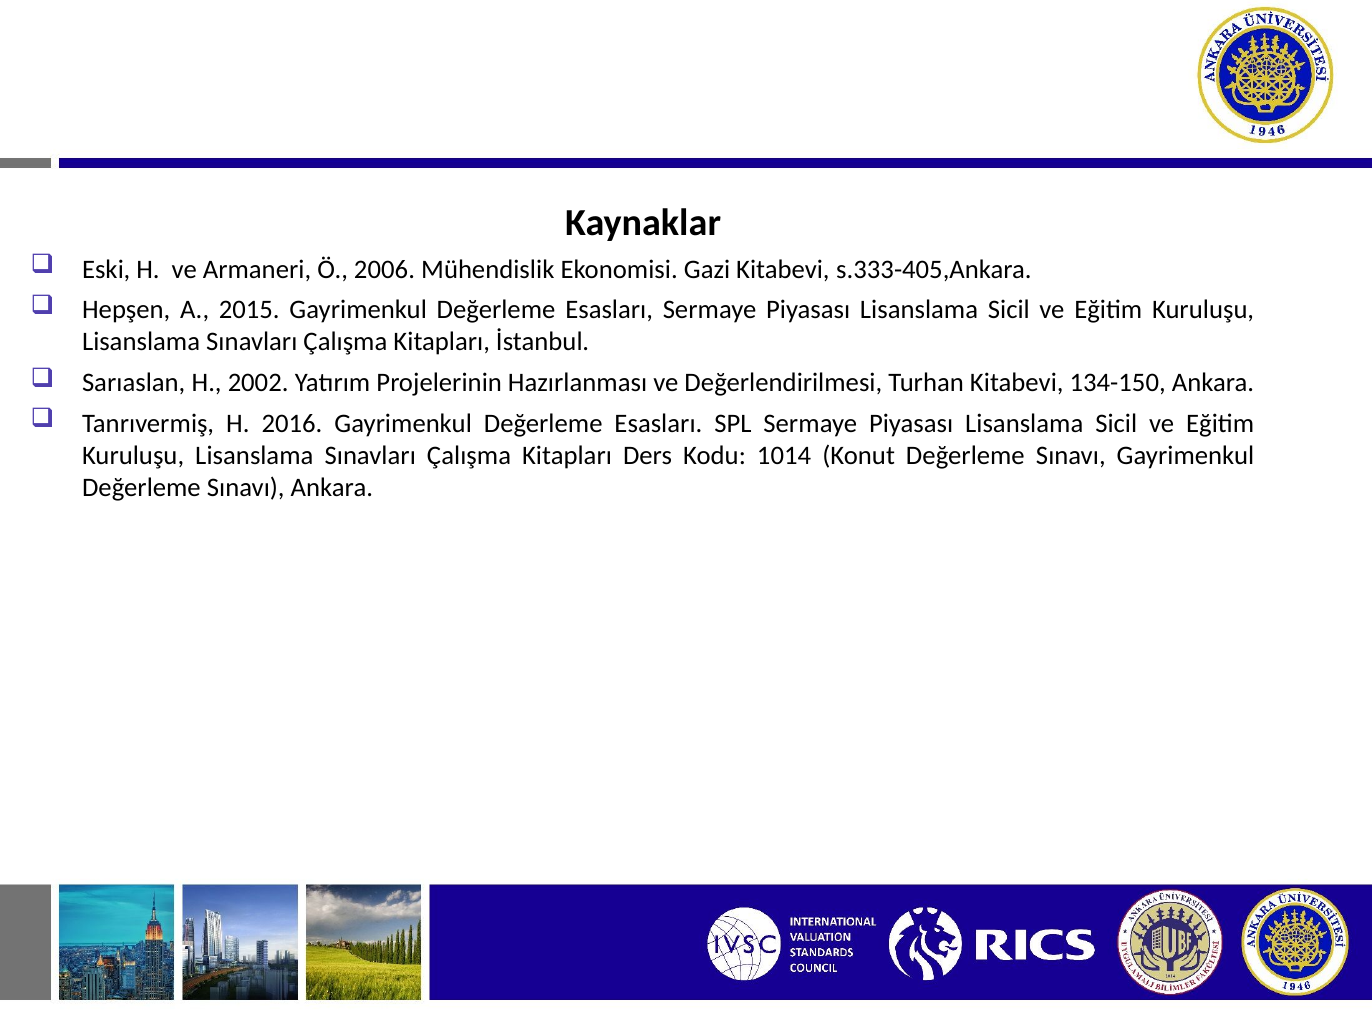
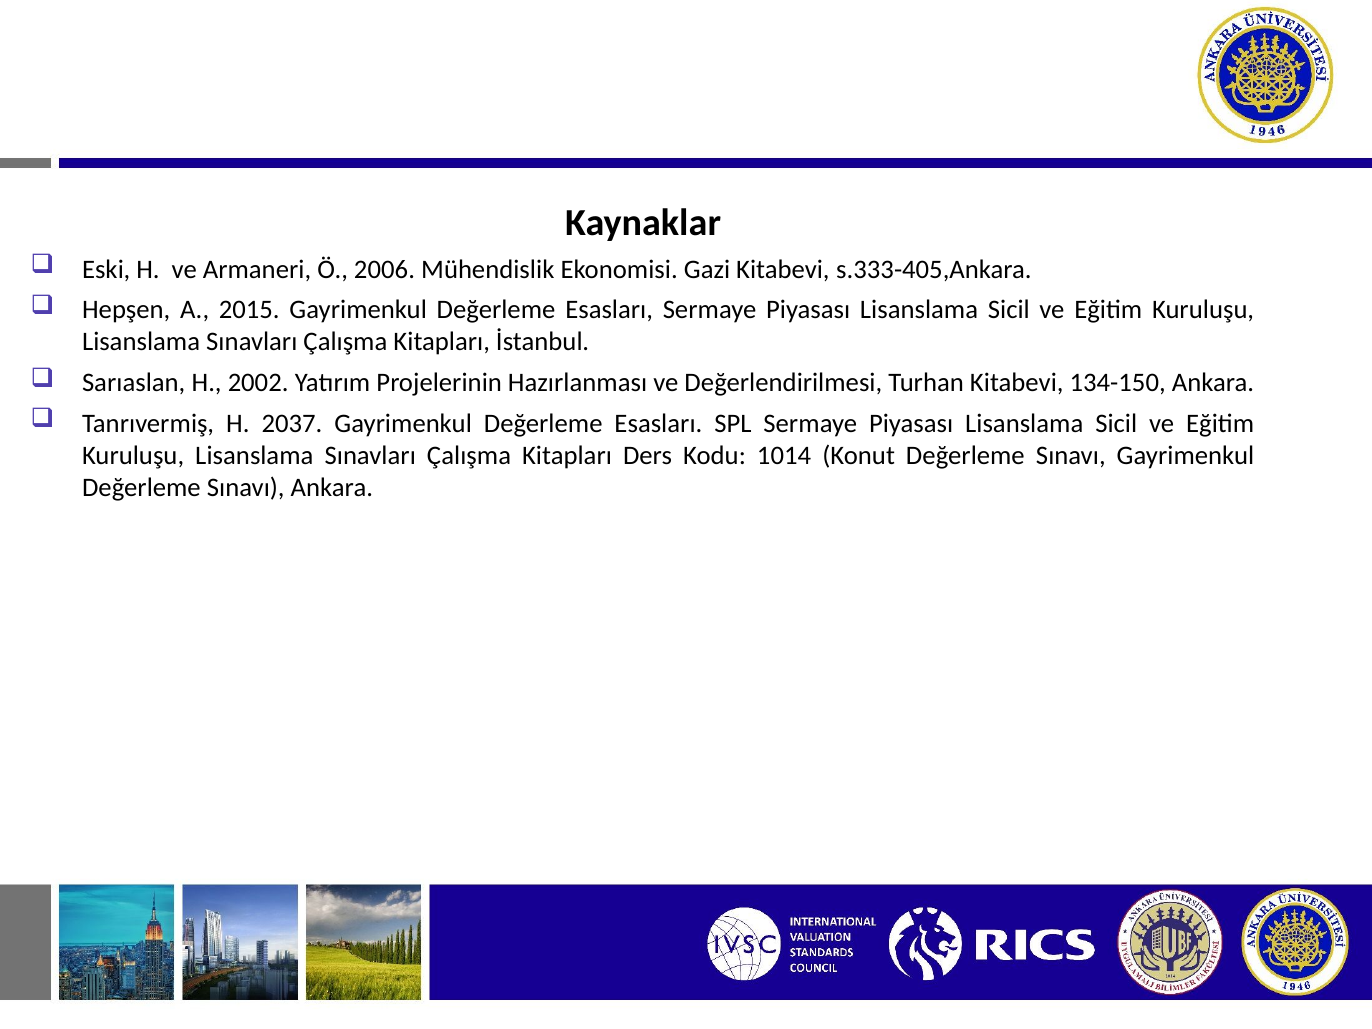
2016: 2016 -> 2037 (292, 423)
